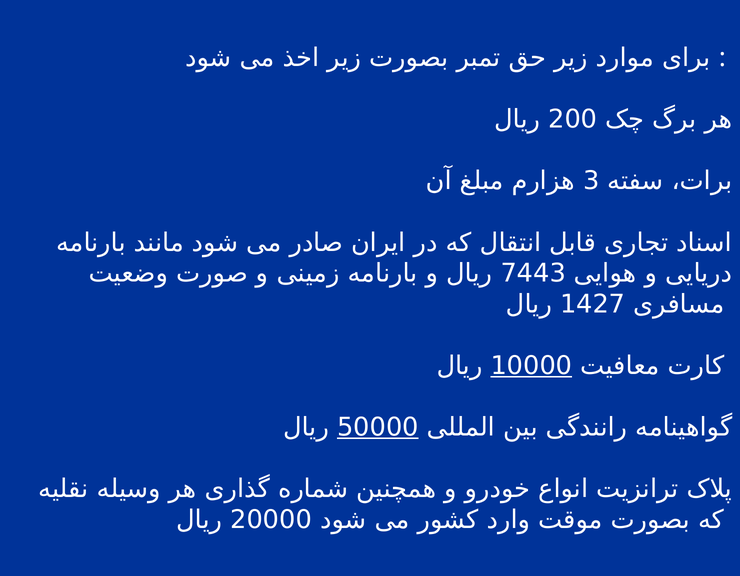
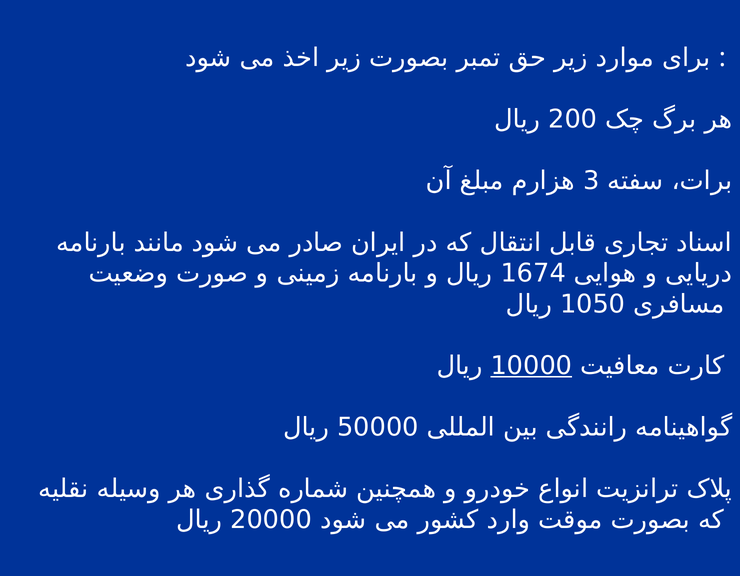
7443: 7443 -> 1674 (533, 273)
1427: 1427 -> 1050 (593, 304)
50000 underline: present -> none (378, 427)
